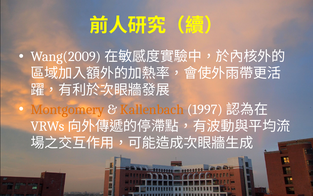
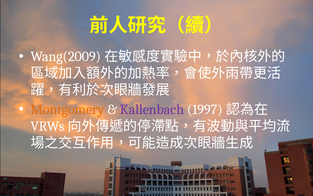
Kallenbach colour: orange -> purple (152, 109)
